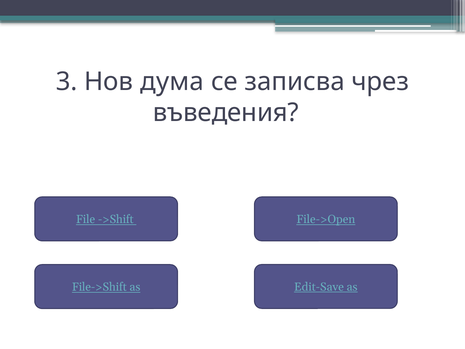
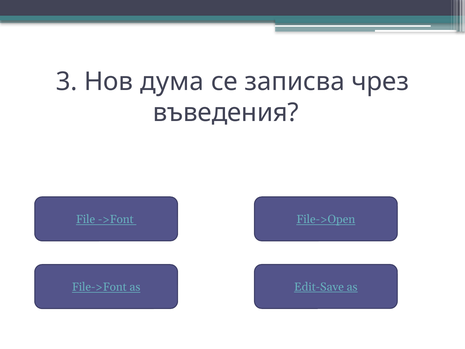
->Shift: ->Shift -> ->Font (116, 219)
File->Shift: File->Shift -> File->Font (99, 287)
